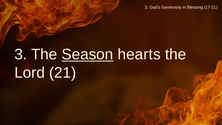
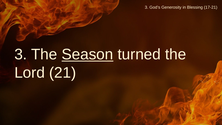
hearts: hearts -> turned (139, 54)
